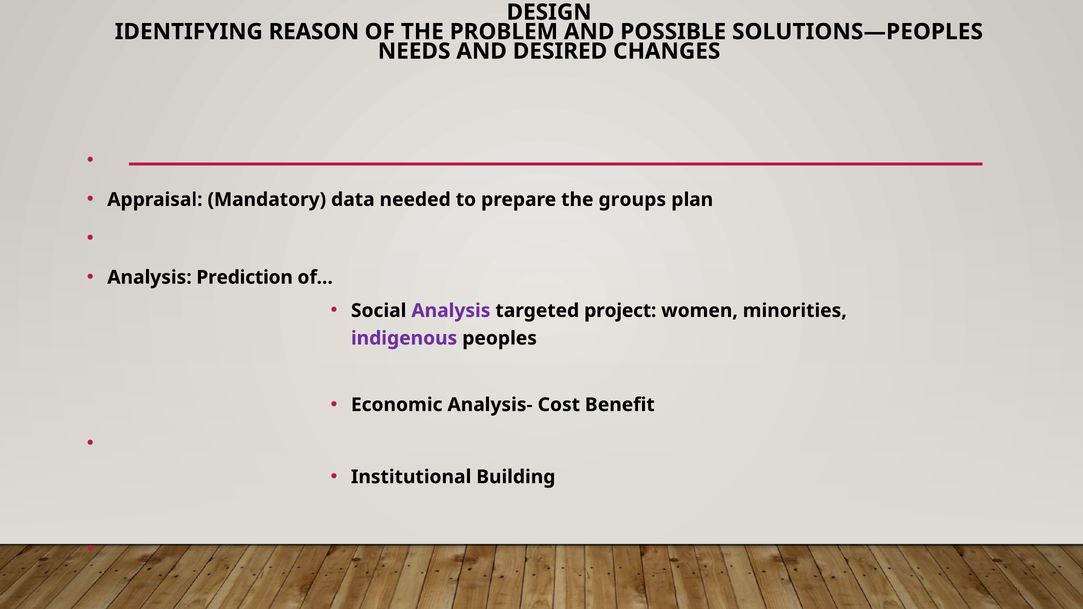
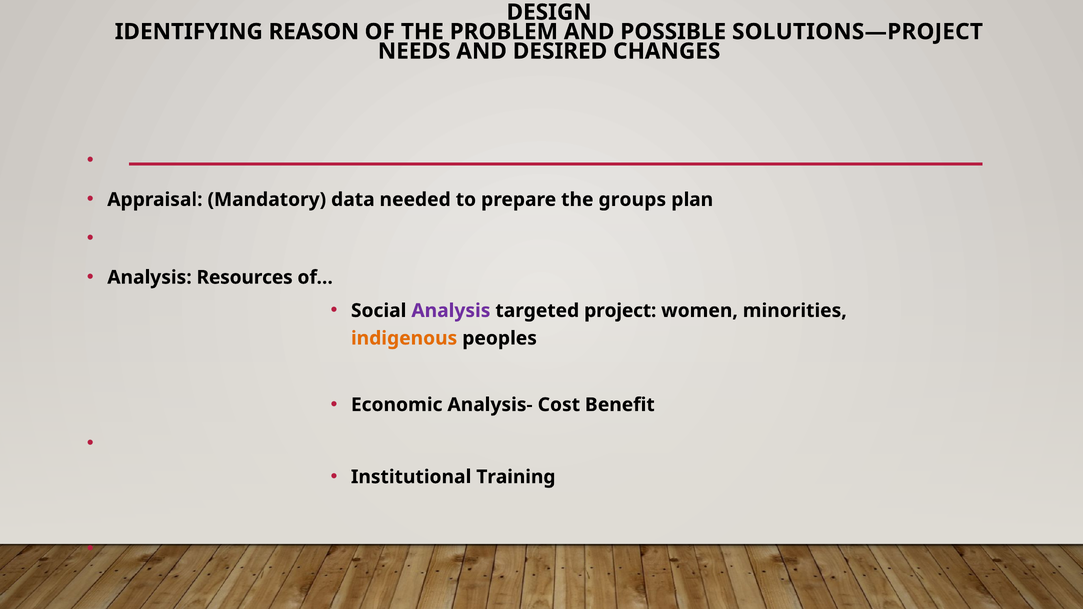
SOLUTIONS—PEOPLES: SOLUTIONS—PEOPLES -> SOLUTIONS—PROJECT (857, 32)
Prediction: Prediction -> Resources (245, 277)
indigenous colour: purple -> orange (404, 338)
Building: Building -> Training (516, 477)
